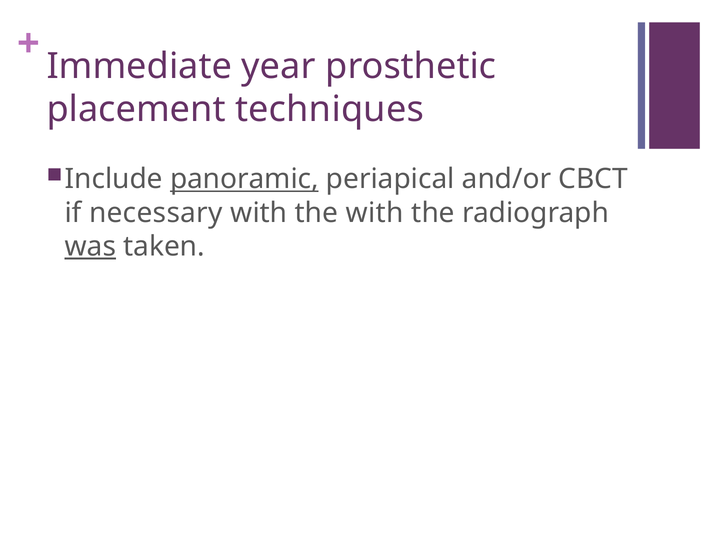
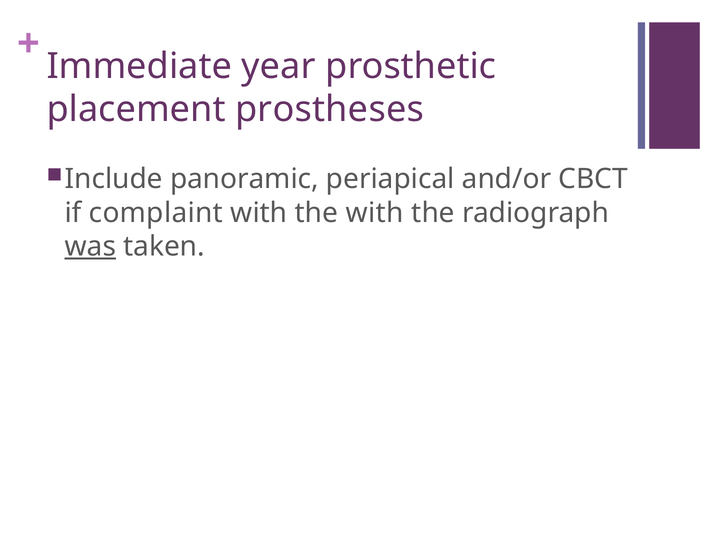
techniques: techniques -> prostheses (329, 110)
panoramic underline: present -> none (244, 179)
necessary: necessary -> complaint (156, 213)
